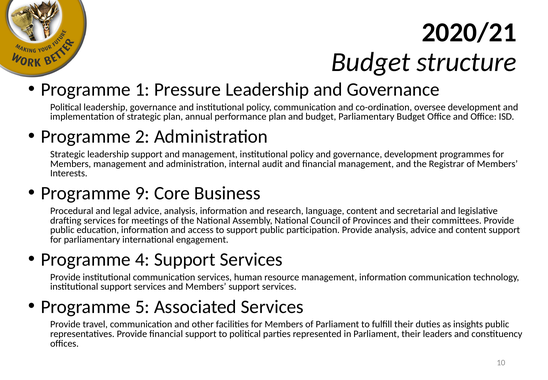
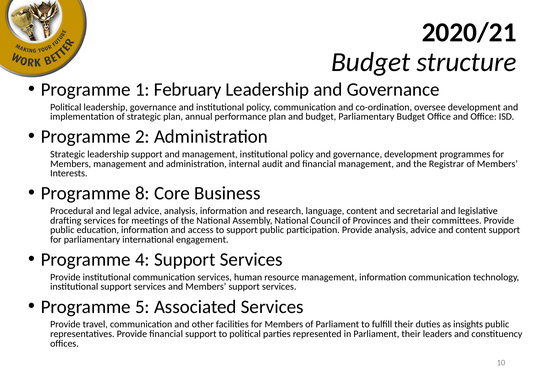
Pressure: Pressure -> February (188, 89)
9: 9 -> 8 (142, 193)
